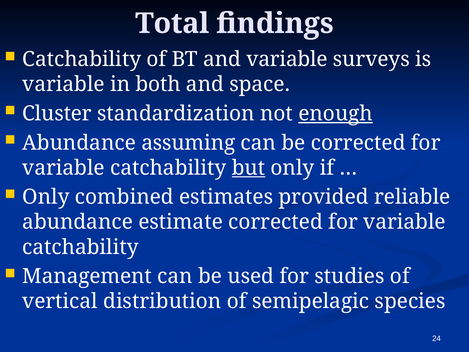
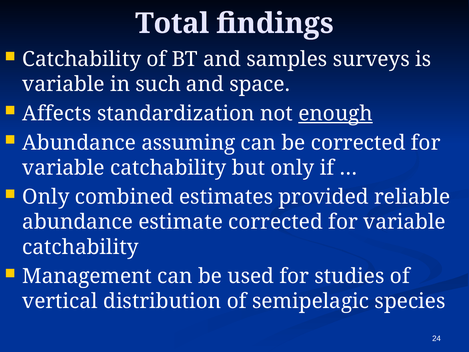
and variable: variable -> samples (287, 59)
both: both -> such (158, 84)
Cluster: Cluster -> Affects (57, 114)
but underline: present -> none (249, 168)
